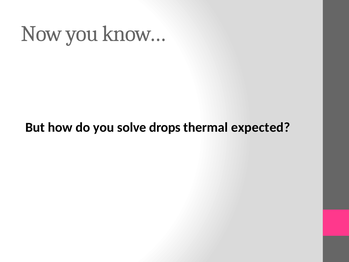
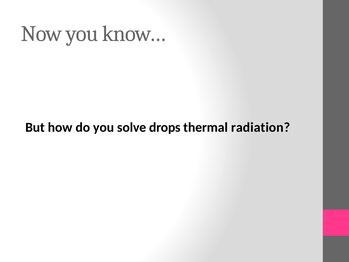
expected: expected -> radiation (261, 127)
